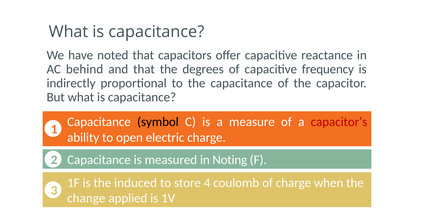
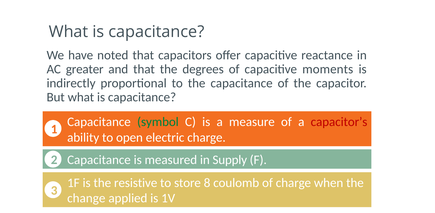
behind: behind -> greater (85, 69)
frequency: frequency -> moments (328, 69)
symbol colour: black -> green (158, 122)
Noting: Noting -> Supply (230, 160)
induced: induced -> resistive (136, 182)
4: 4 -> 8 (207, 182)
